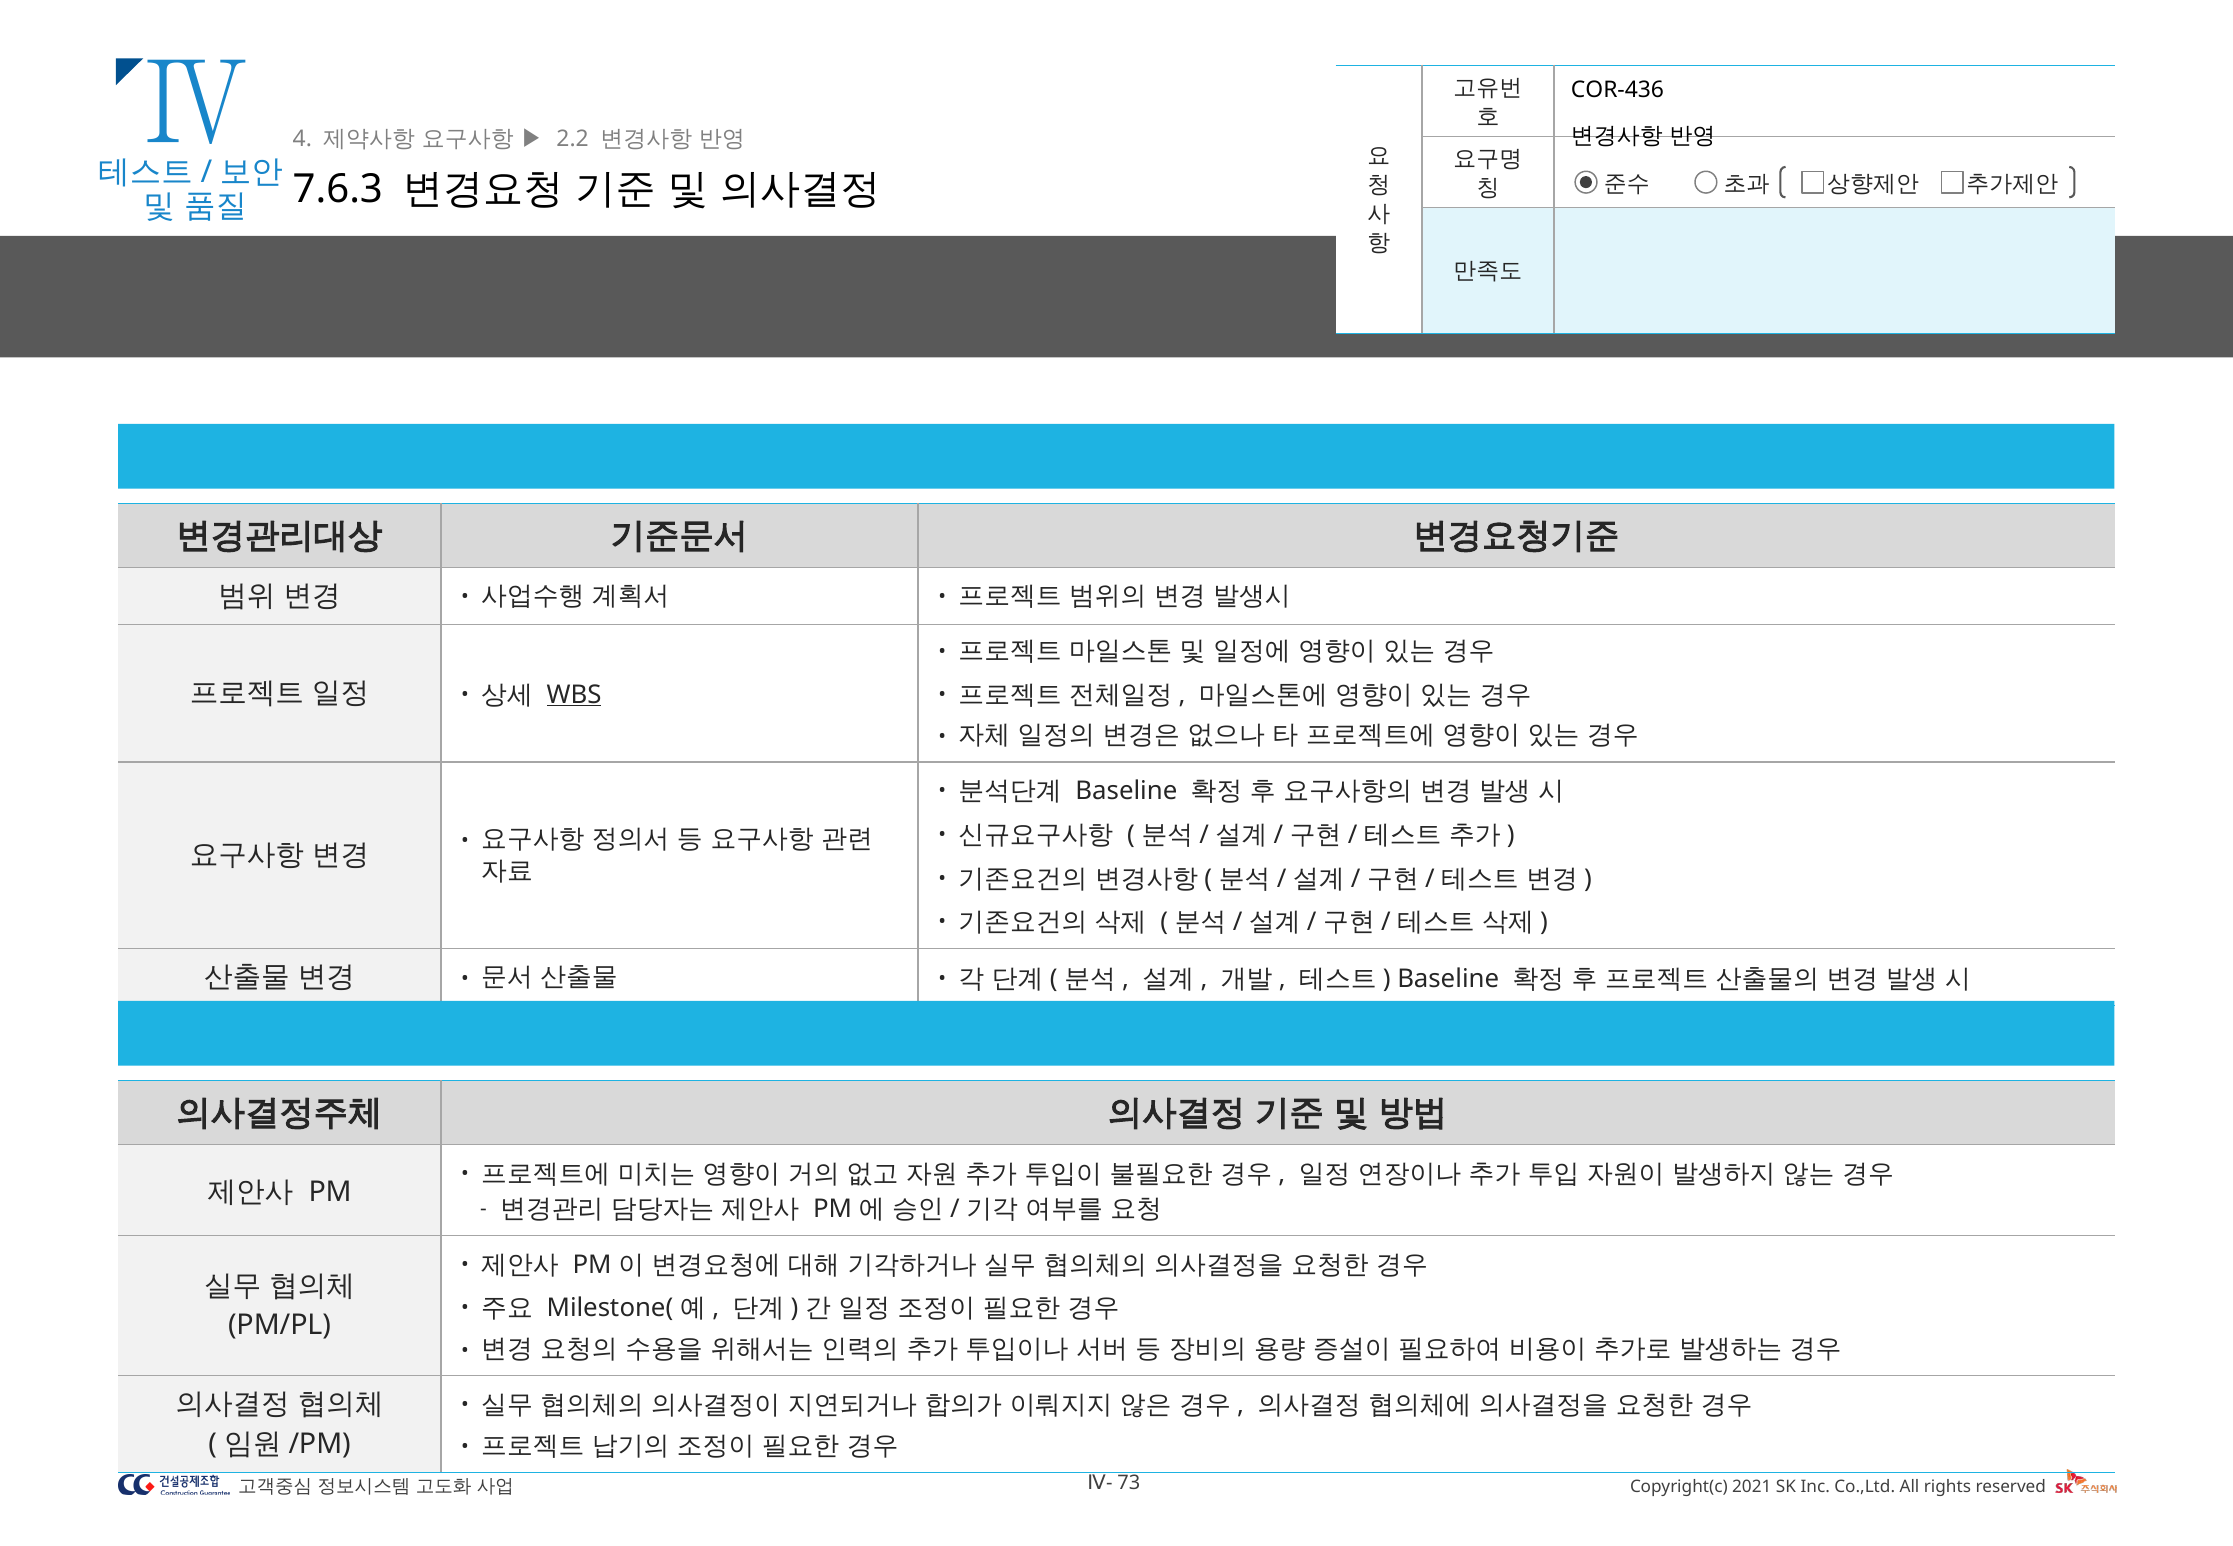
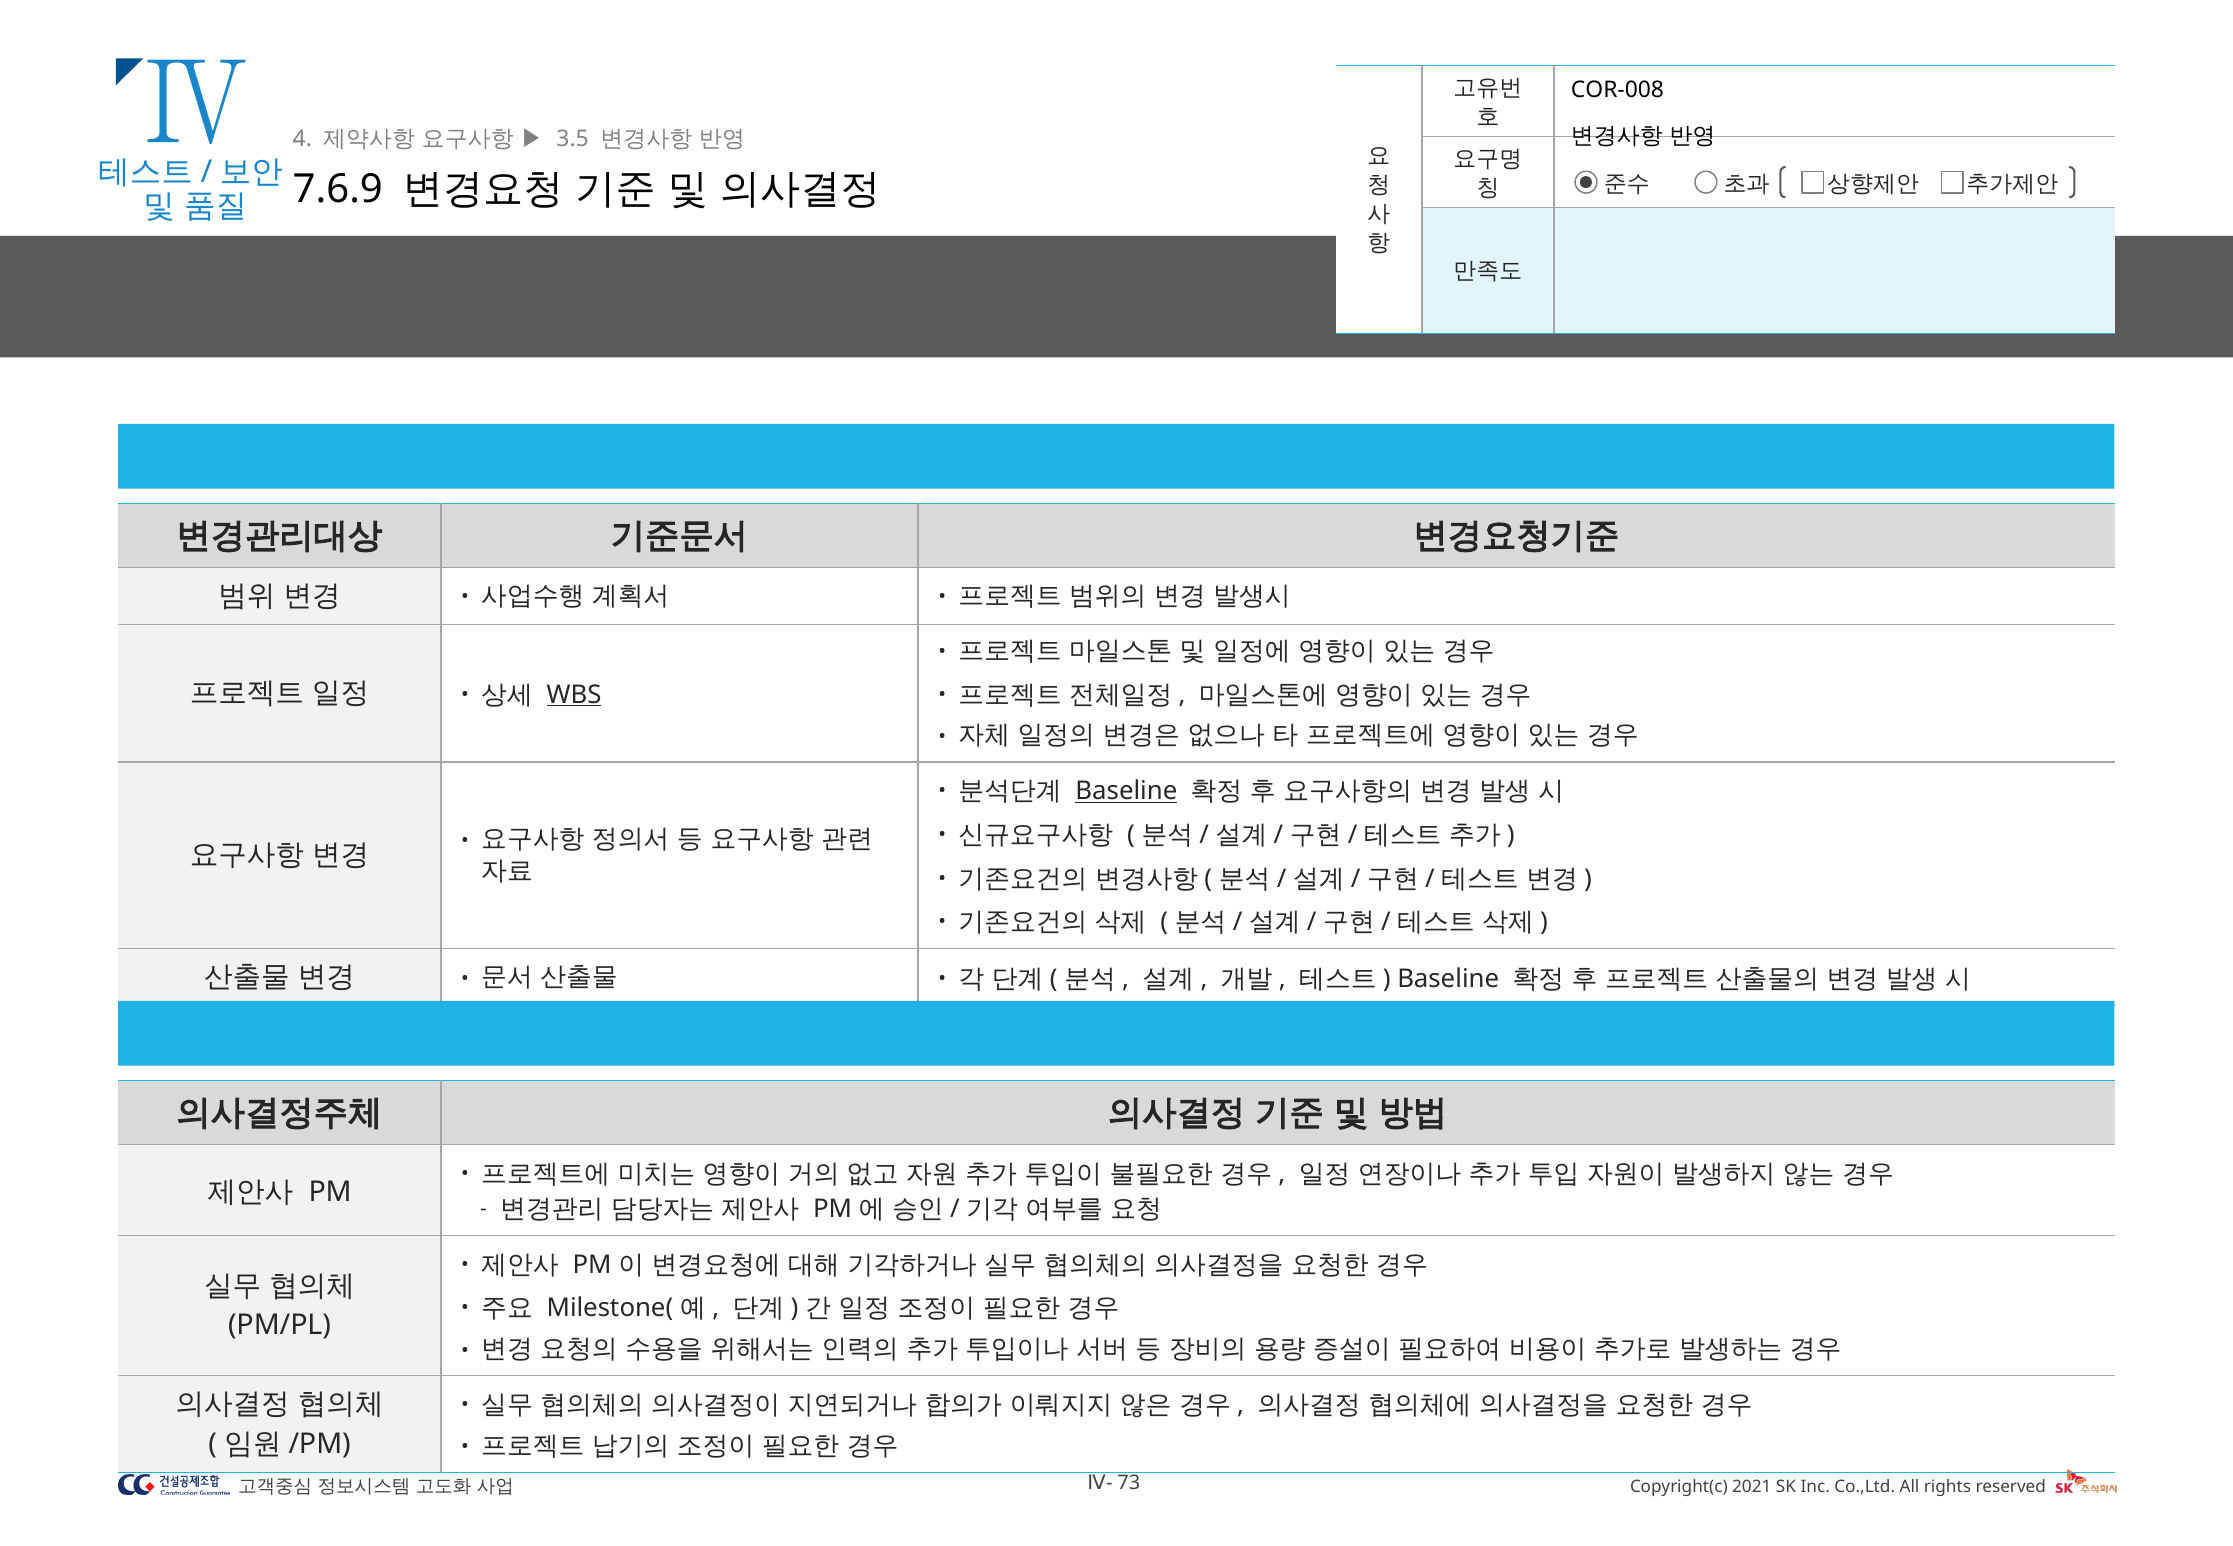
COR-436: COR-436 -> COR-008 (1618, 90)
2.2: 2.2 -> 3.5 (573, 139)
7.6.3: 7.6.3 -> 7.6.9 (338, 189)
Baseline underline: none -> present (1126, 791)
